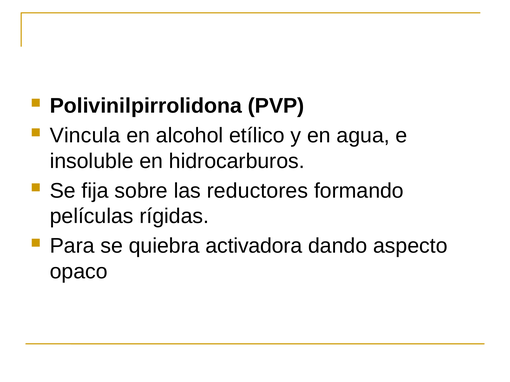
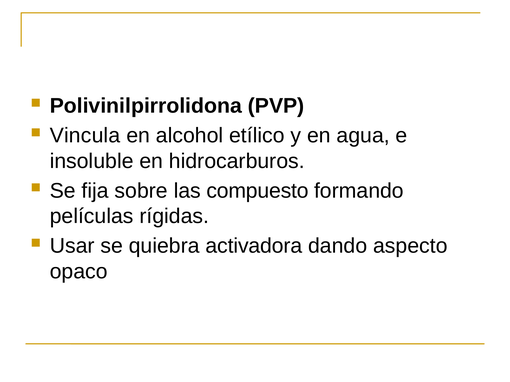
reductores: reductores -> compuesto (258, 191)
Para: Para -> Usar (72, 246)
